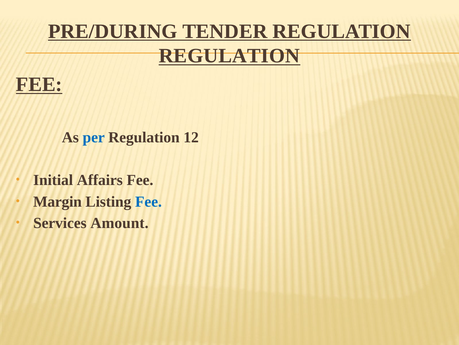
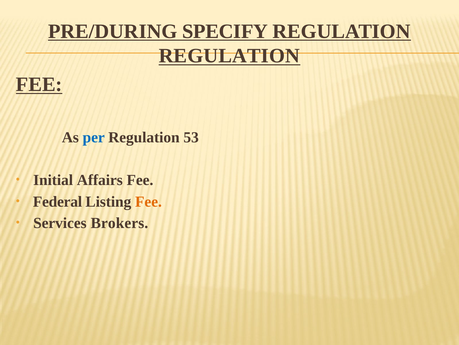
TENDER: TENDER -> SPECIFY (225, 31)
12: 12 -> 53 (191, 137)
Margin: Margin -> Federal (58, 201)
Fee colour: blue -> orange (148, 201)
Amount: Amount -> Brokers (119, 223)
